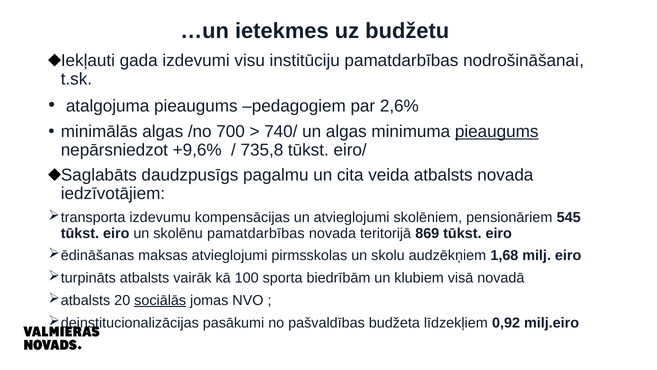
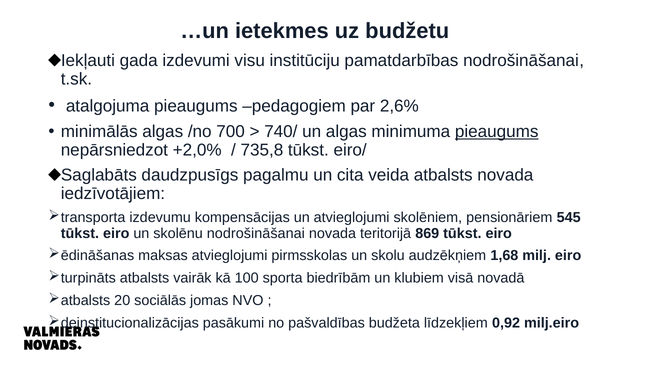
+9,6%: +9,6% -> +2,0% (197, 150)
skolēnu pamatdarbības: pamatdarbības -> nodrošināšanai (256, 233)
sociālās underline: present -> none (160, 300)
